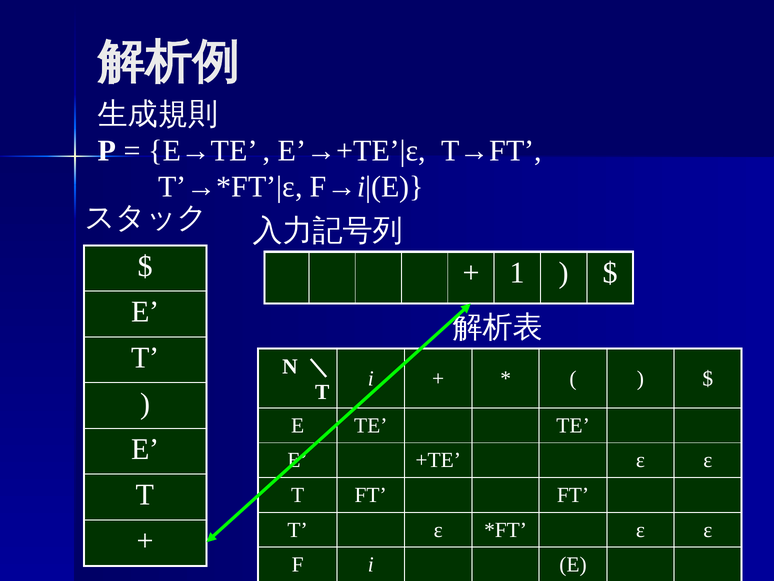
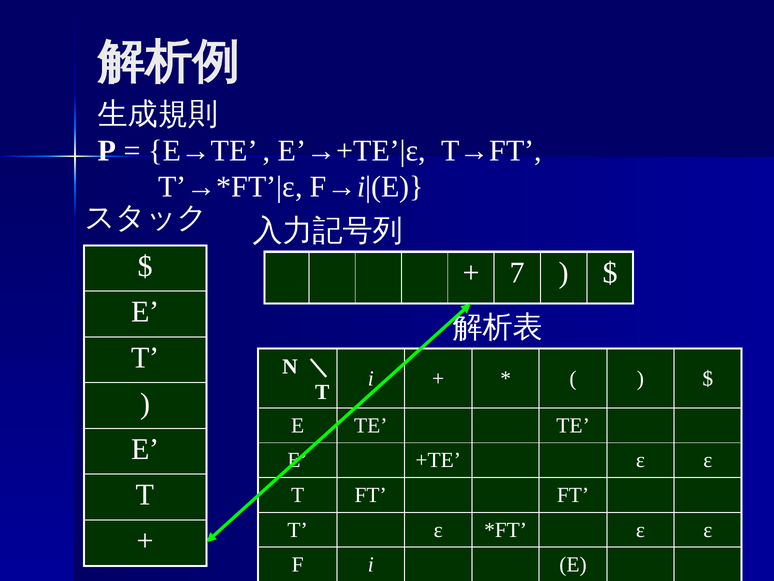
1: 1 -> 7 (517, 272)
